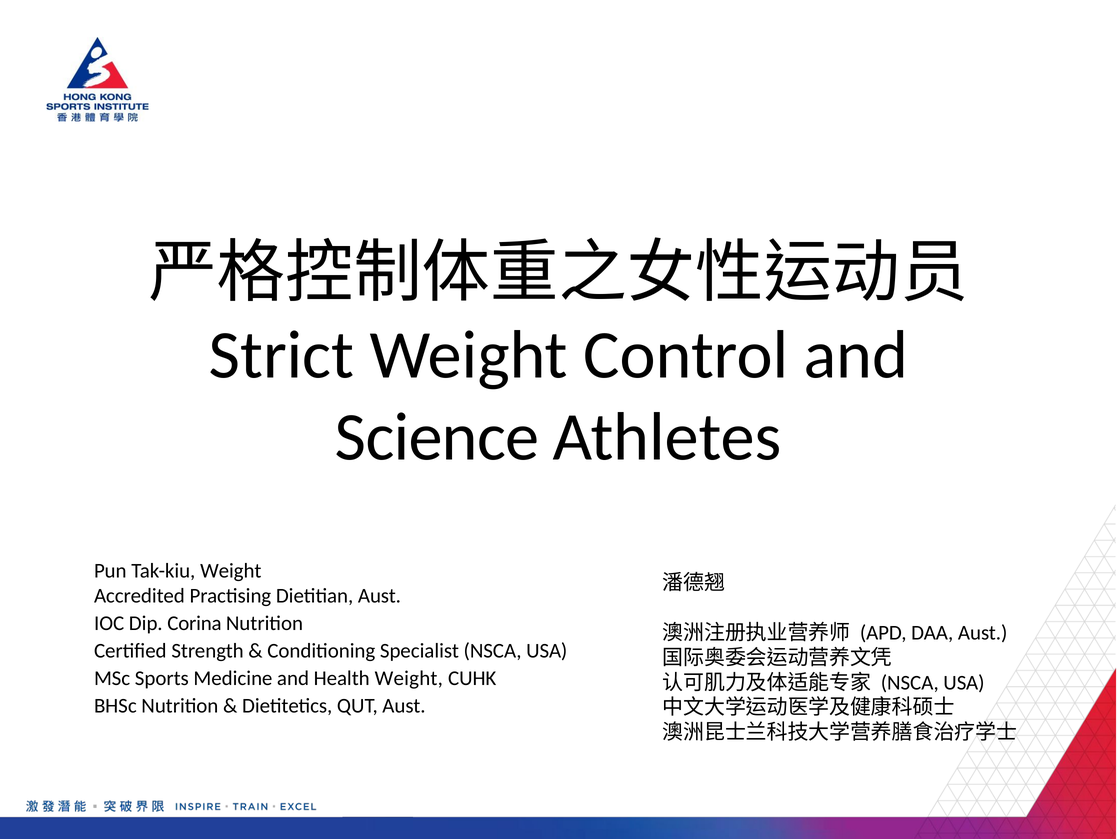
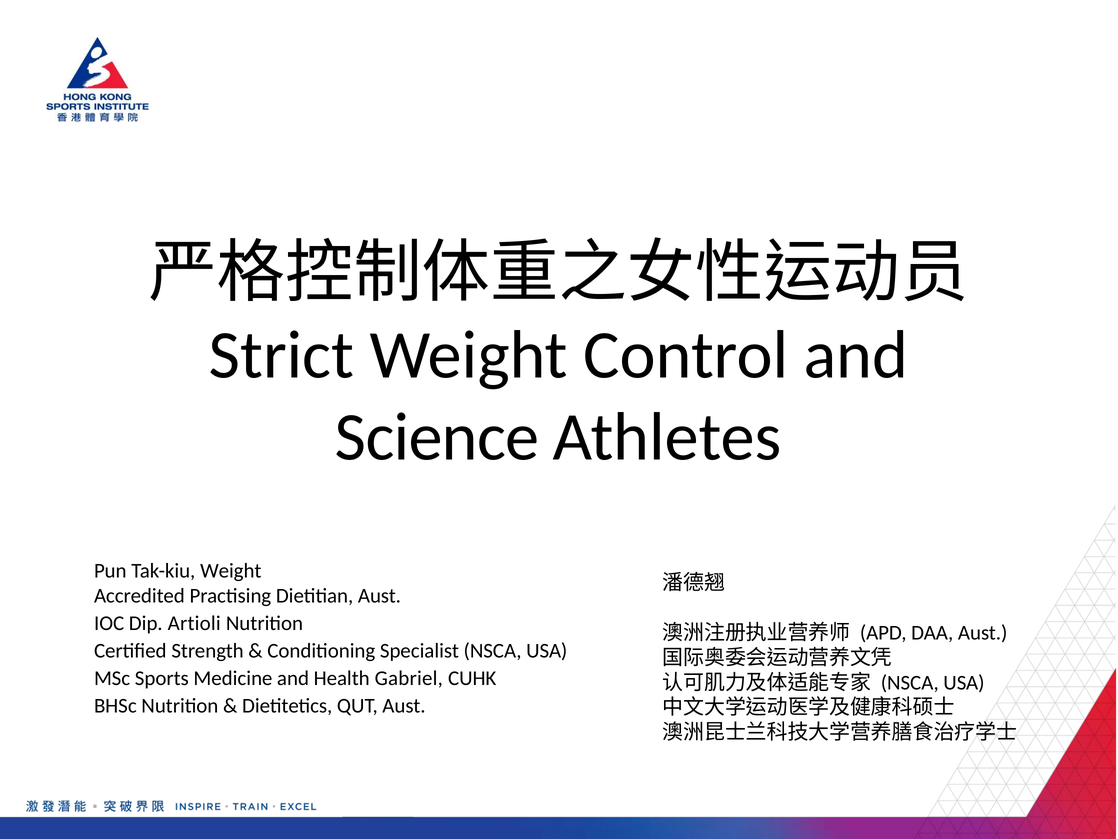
Corina: Corina -> Artioli (194, 623)
Health Weight: Weight -> Gabriel (409, 678)
